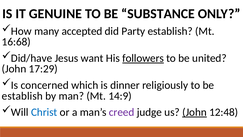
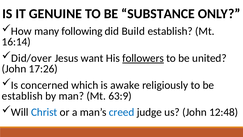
accepted: accepted -> following (82, 31)
Party: Party -> Build (133, 31)
16:68: 16:68 -> 16:14 (16, 42)
Did/have: Did/have -> Did/over (32, 58)
17:29: 17:29 -> 17:26 (43, 69)
dinner: dinner -> awake (125, 85)
14:9: 14:9 -> 63:9 (120, 96)
creed colour: purple -> blue (122, 112)
John underline: present -> none (194, 112)
